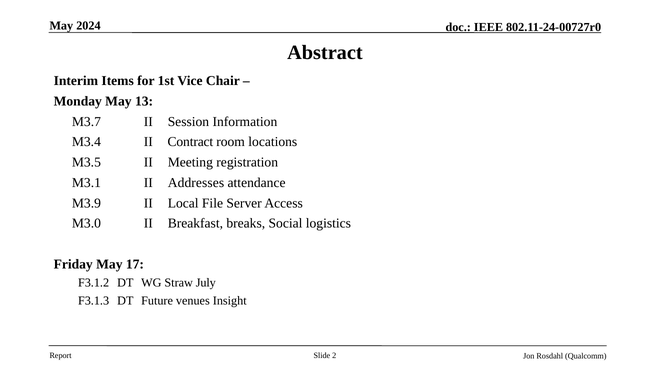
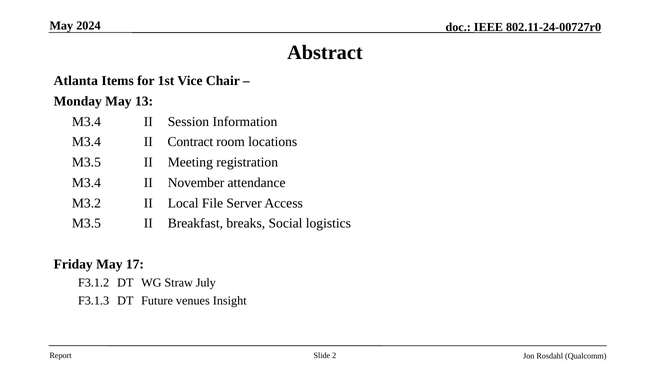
Interim: Interim -> Atlanta (76, 81)
M3.7: M3.7 -> M3.4 (86, 121)
M3.1: M3.1 -> M3.4 (86, 183)
Addresses: Addresses -> November (196, 183)
M3.9: M3.9 -> M3.2 (86, 203)
M3.0: M3.0 -> M3.5 (86, 223)
